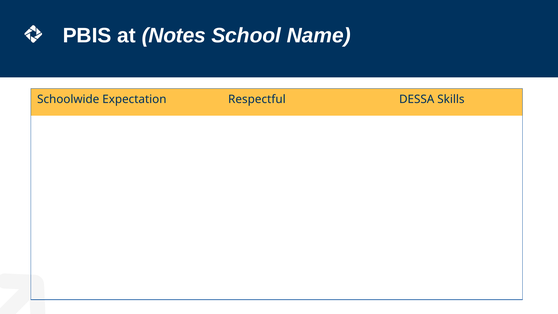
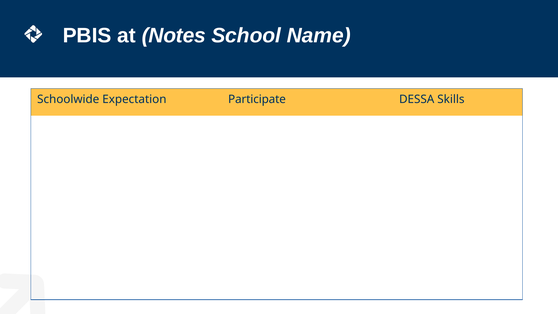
Respectful: Respectful -> Participate (257, 99)
